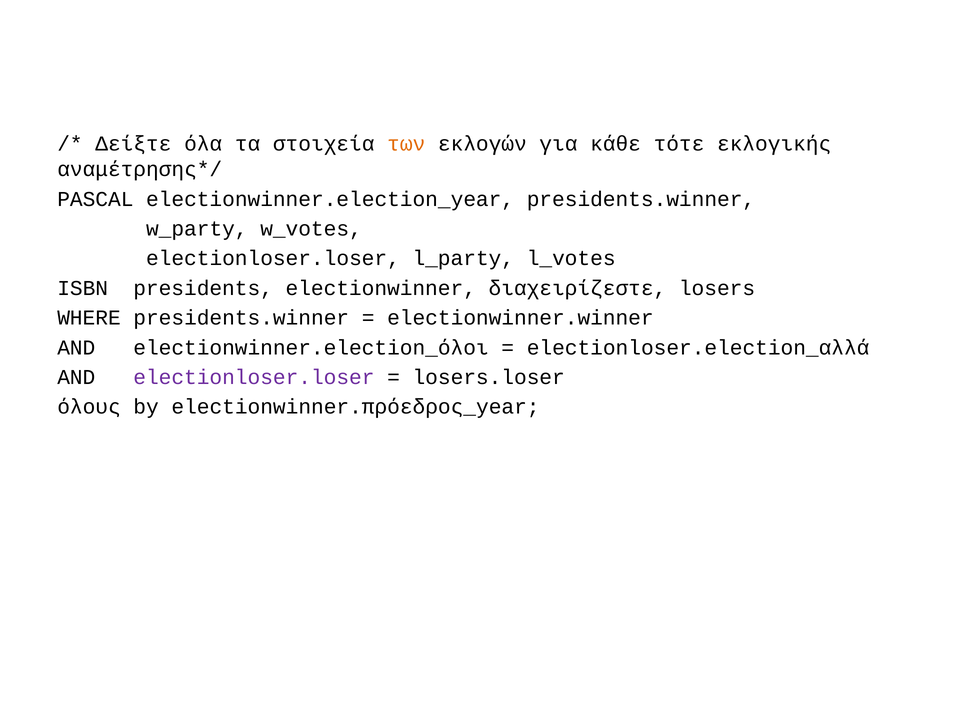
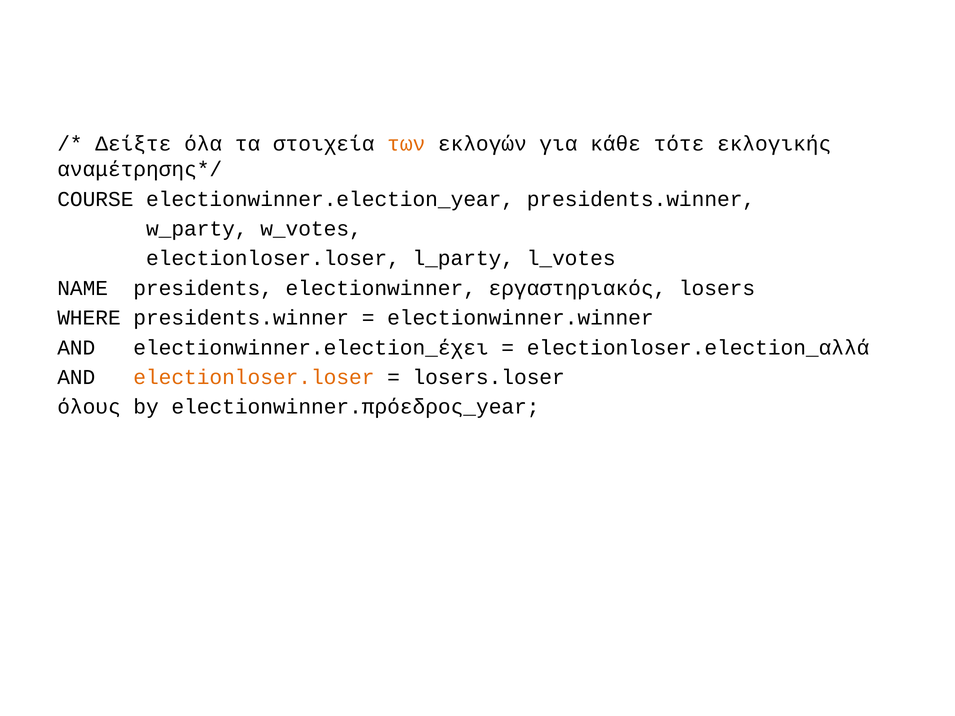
PASCAL: PASCAL -> COURSE (95, 199)
ISBN: ISBN -> NAME (83, 288)
διαχειρίζεστε: διαχειρίζεστε -> εργαστηριακός (577, 288)
electionwinner.election_όλοι: electionwinner.election_όλοι -> electionwinner.election_έχει (311, 348)
electionloser.loser colour: purple -> orange (254, 377)
